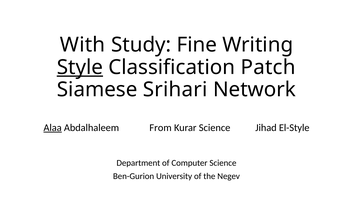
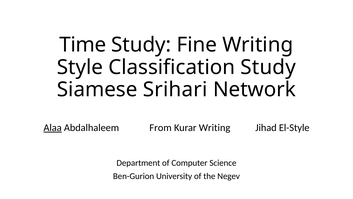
With: With -> Time (83, 45)
Style underline: present -> none (80, 67)
Classification Patch: Patch -> Study (268, 67)
Kurar Science: Science -> Writing (215, 127)
